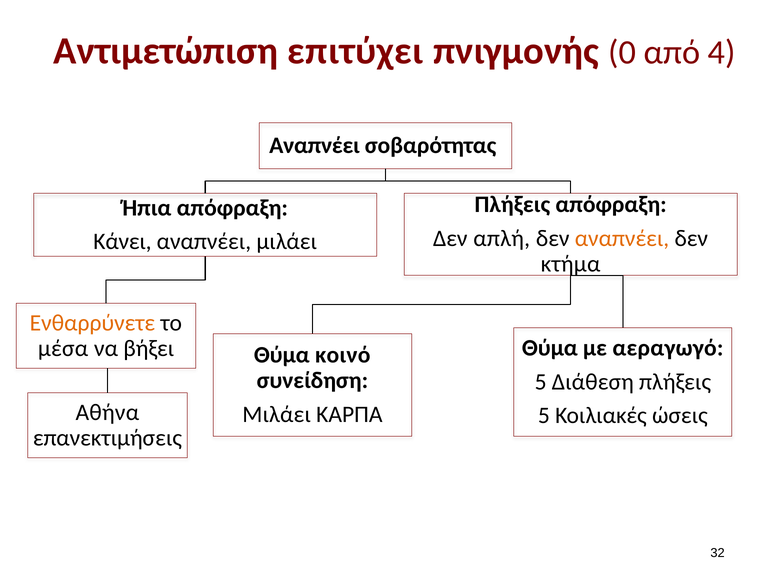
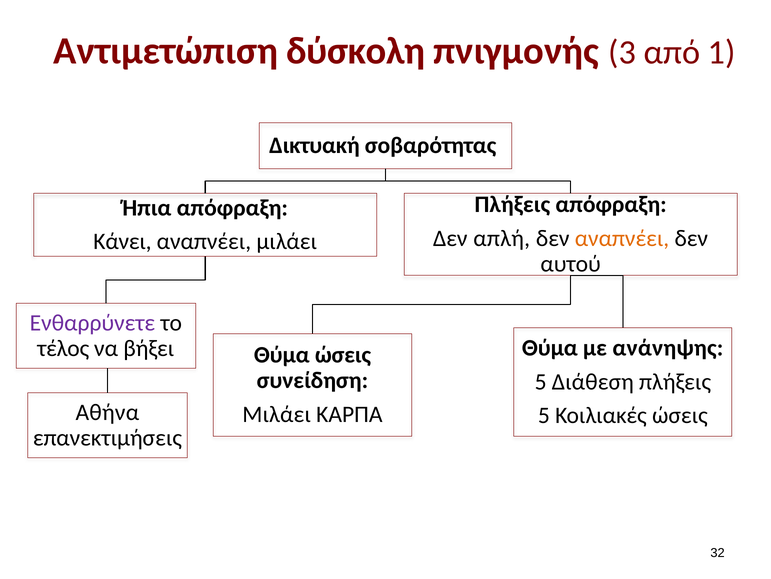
επιτύχει: επιτύχει -> δύσκολη (356, 51)
0: 0 -> 3 (622, 52)
4: 4 -> 1 (722, 52)
Αναπνέει: Αναπνέει -> Δικτυακή (314, 145)
κτήμα: κτήμα -> αυτού (571, 264)
Ενθαρρύνετε colour: orange -> purple (92, 322)
αεραγωγό: αεραγωγό -> ανάνηψης (668, 348)
μέσα: μέσα -> τέλος (63, 348)
Θύμα κοινό: κοινό -> ώσεις (343, 355)
